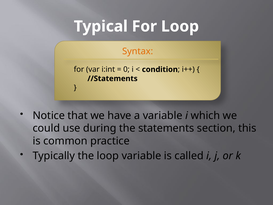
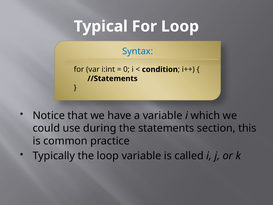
Syntax colour: orange -> blue (138, 51)
